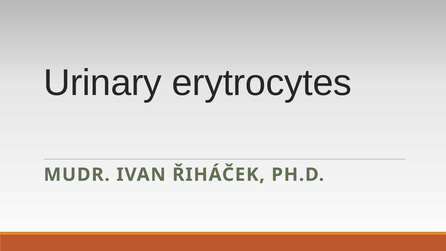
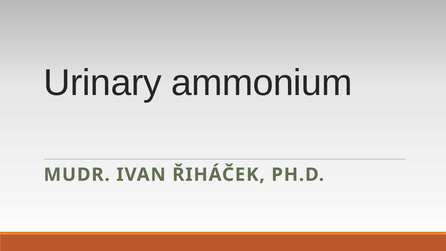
erytrocytes: erytrocytes -> ammonium (262, 83)
